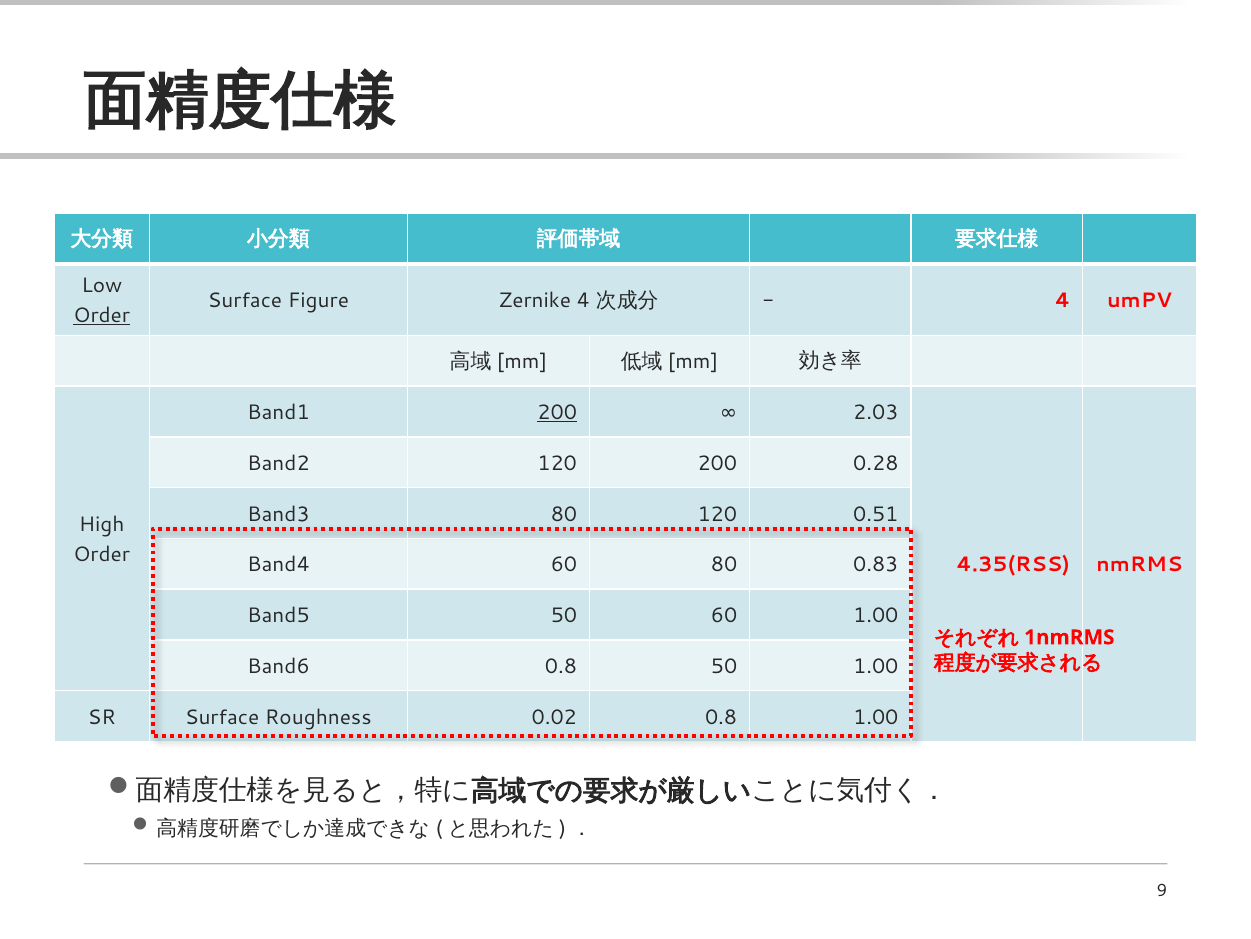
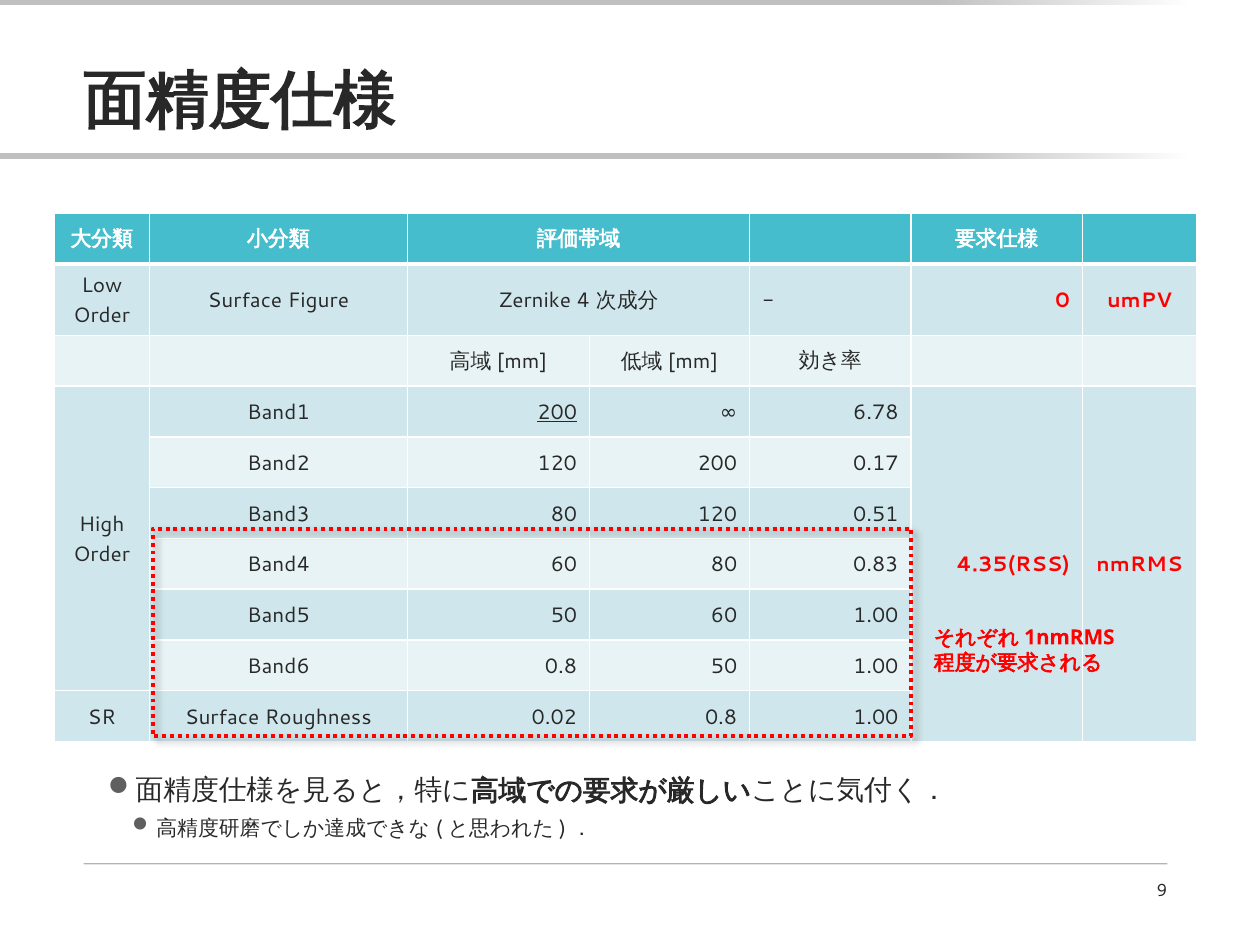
4: 4 -> 0 (1063, 301)
Order underline: present -> none (102, 315)
2.03: 2.03 -> 6.78 (876, 412)
0.28: 0.28 -> 0.17 (876, 463)
